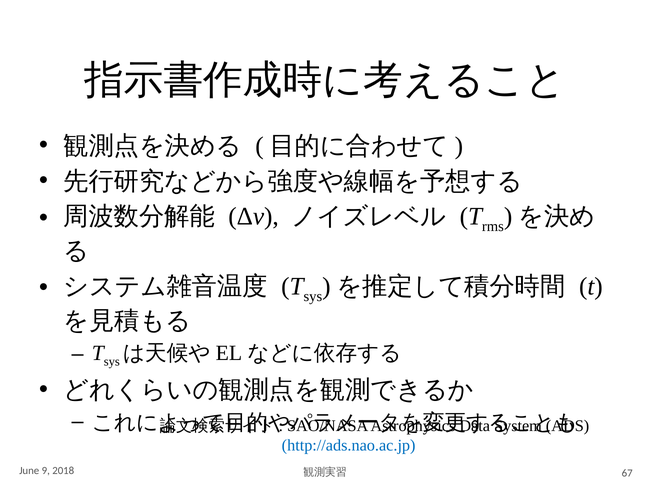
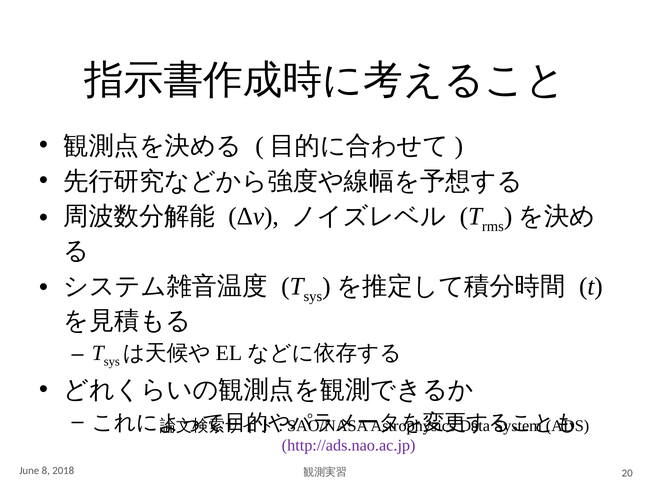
http://ads.nao.ac.jp colour: blue -> purple (349, 445)
9: 9 -> 8 (46, 470)
67: 67 -> 20 (627, 473)
